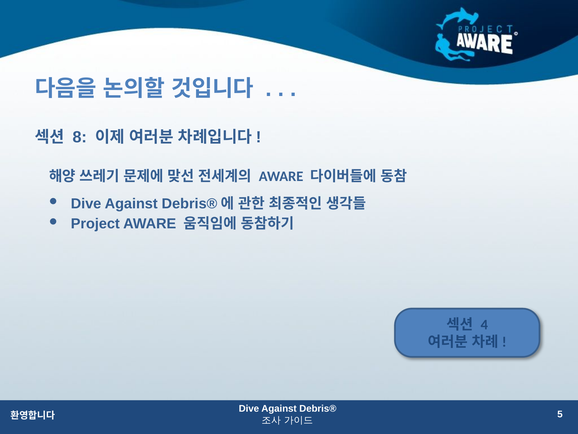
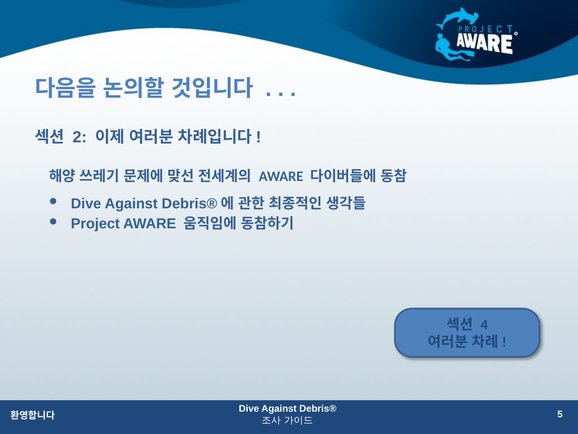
8: 8 -> 2 (80, 137)
